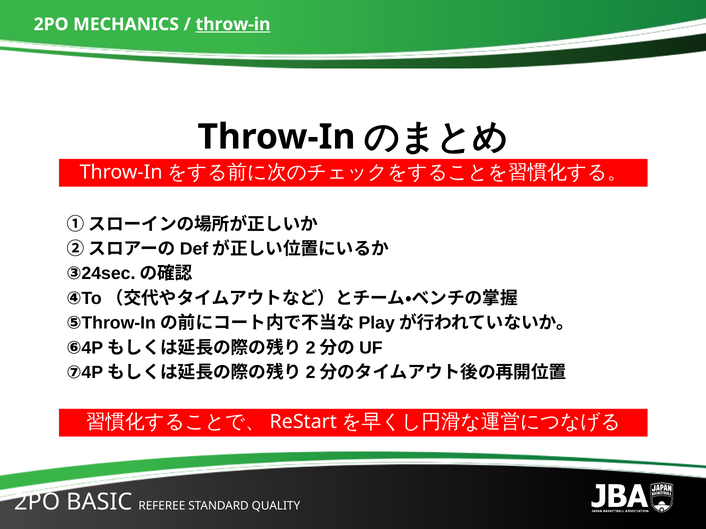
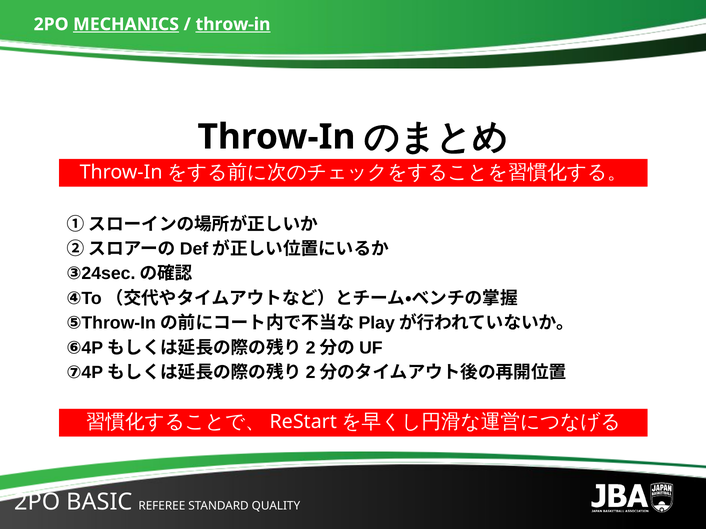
MECHANICS underline: none -> present (126, 24)
